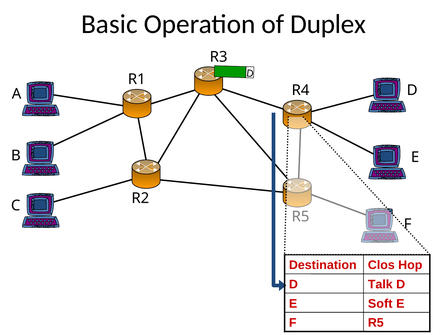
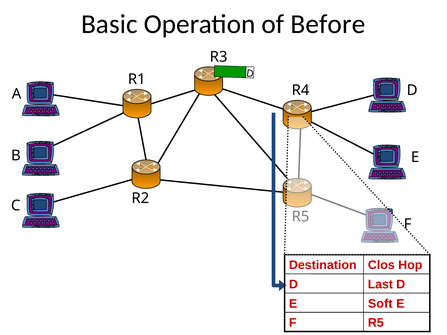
Duplex: Duplex -> Before (328, 24)
Talk: Talk -> Last (380, 285)
